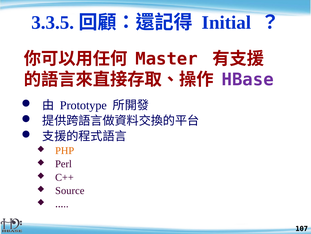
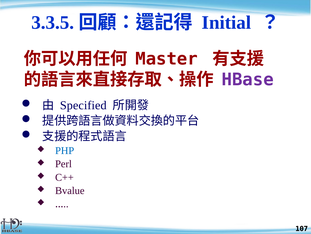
Prototype: Prototype -> Specified (83, 105)
PHP colour: orange -> blue (65, 150)
Source: Source -> Bvalue (70, 190)
